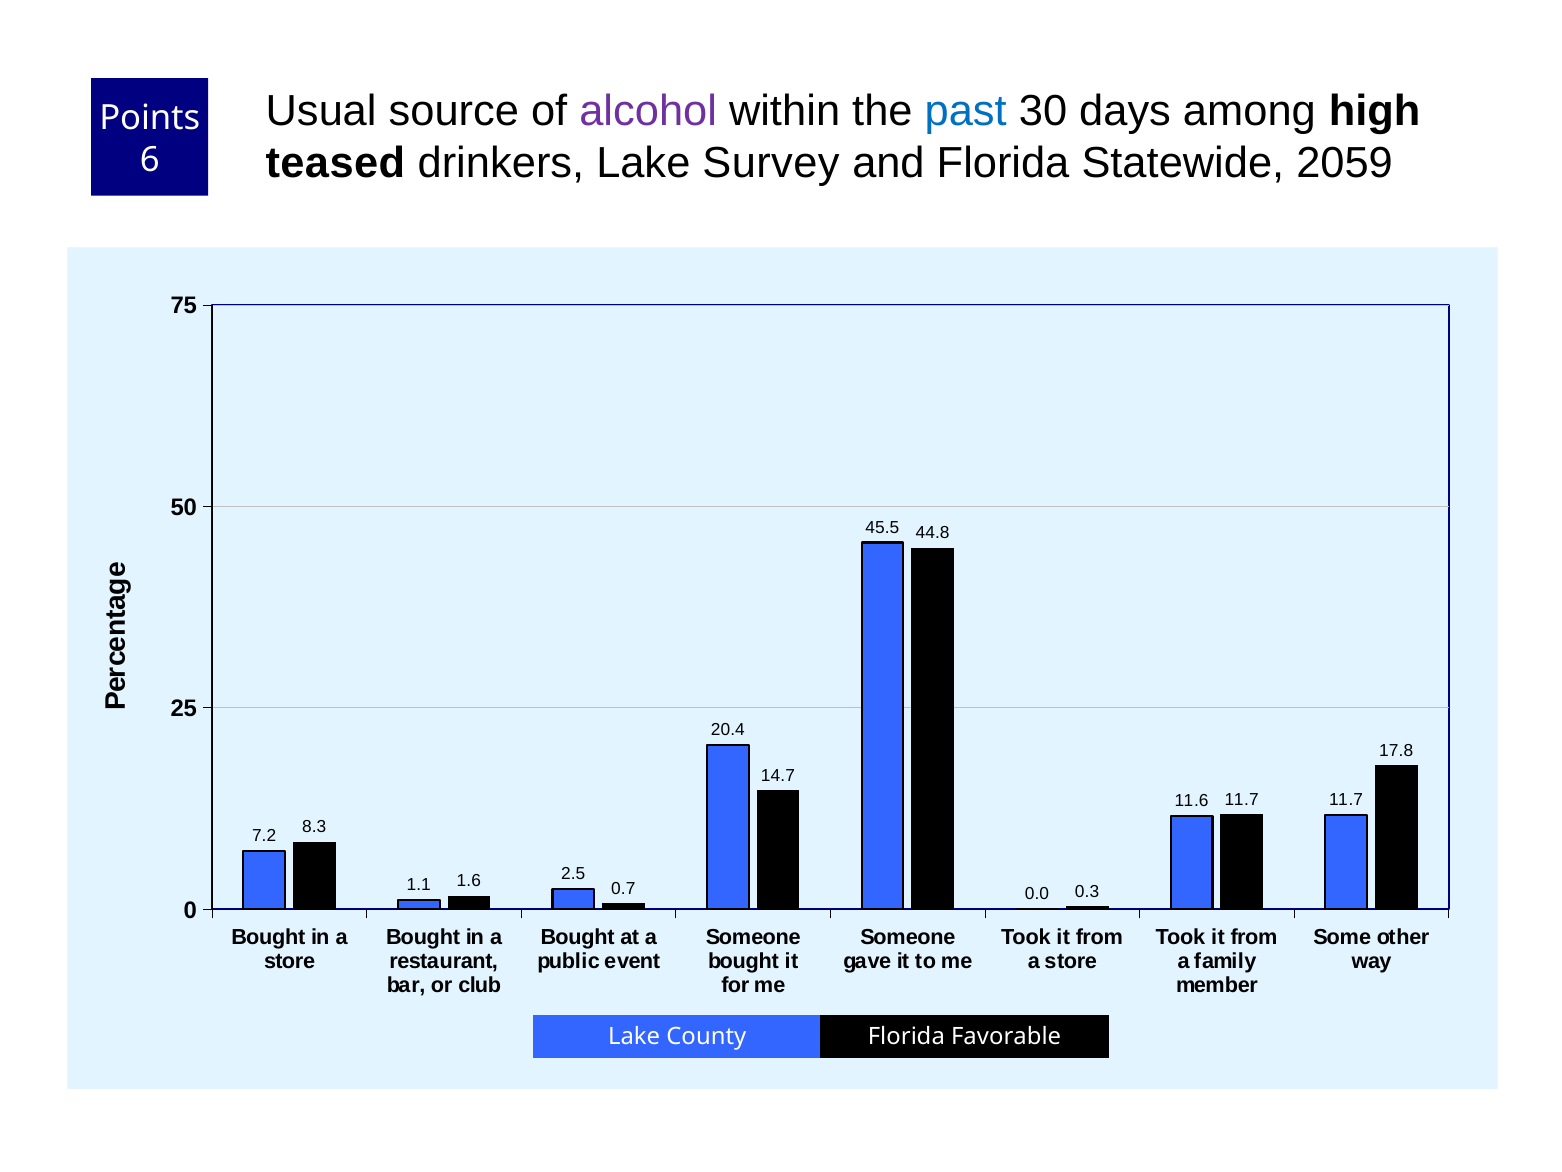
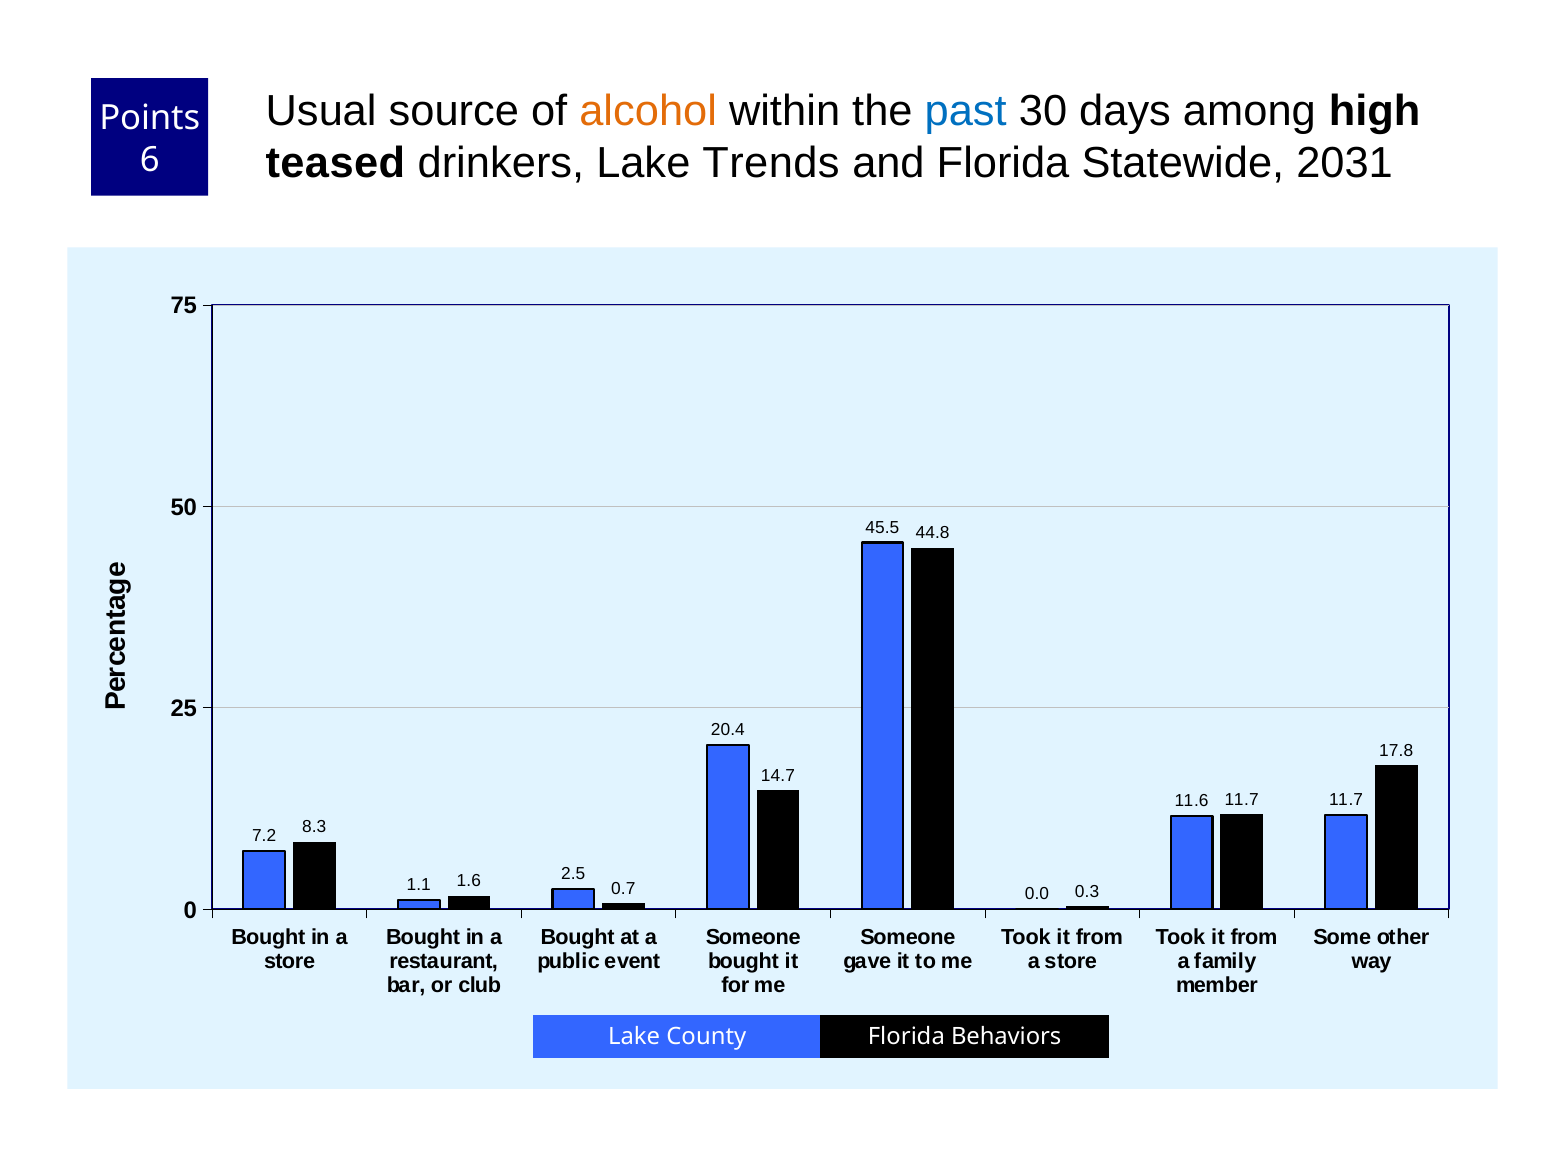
alcohol colour: purple -> orange (648, 111)
Survey: Survey -> Trends (771, 163)
2059: 2059 -> 2031 (1345, 163)
Favorable: Favorable -> Behaviors (1006, 1036)
